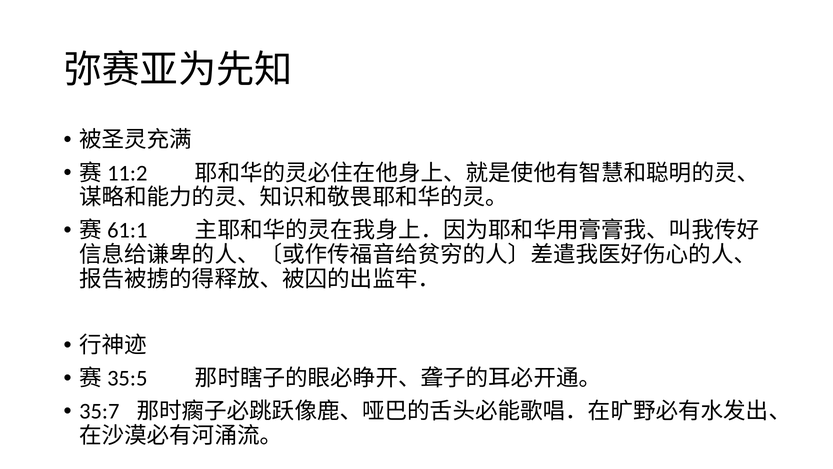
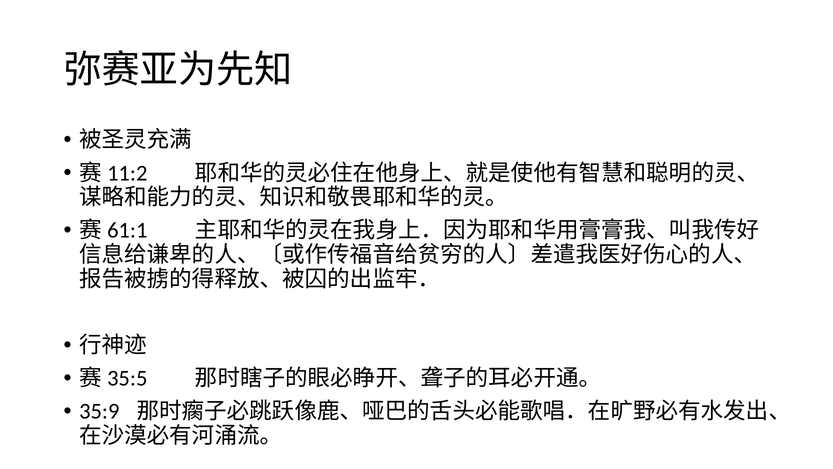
35:7: 35:7 -> 35:9 (99, 411)
